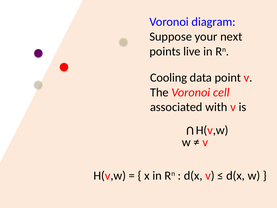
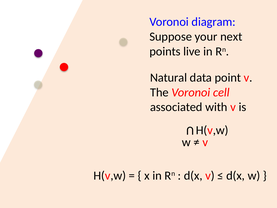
Cooling: Cooling -> Natural (169, 77)
